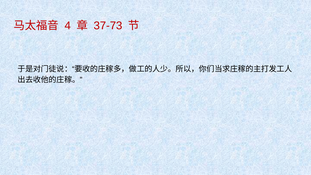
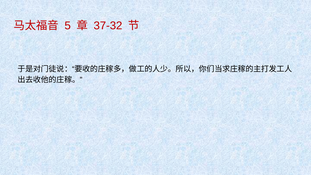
4: 4 -> 5 (68, 26)
37-73: 37-73 -> 37-32 (108, 26)
